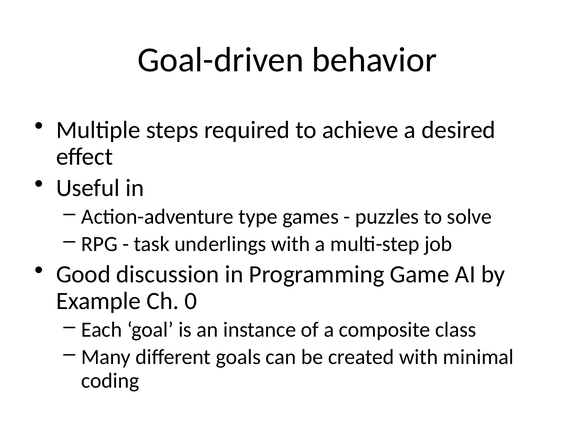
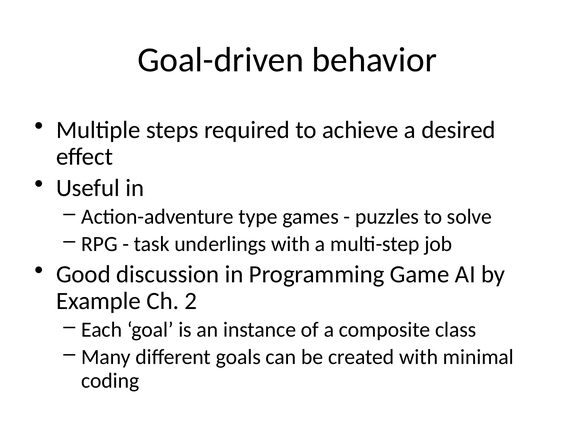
0: 0 -> 2 (191, 301)
